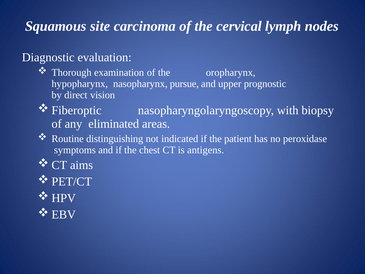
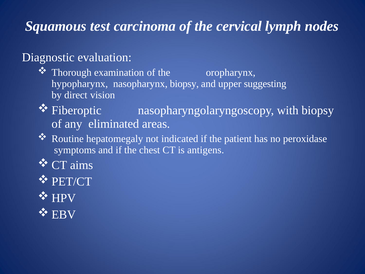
site: site -> test (100, 26)
nasopharynx pursue: pursue -> biopsy (184, 84)
prognostic: prognostic -> suggesting (265, 84)
distinguishing: distinguishing -> hepatomegaly (115, 139)
